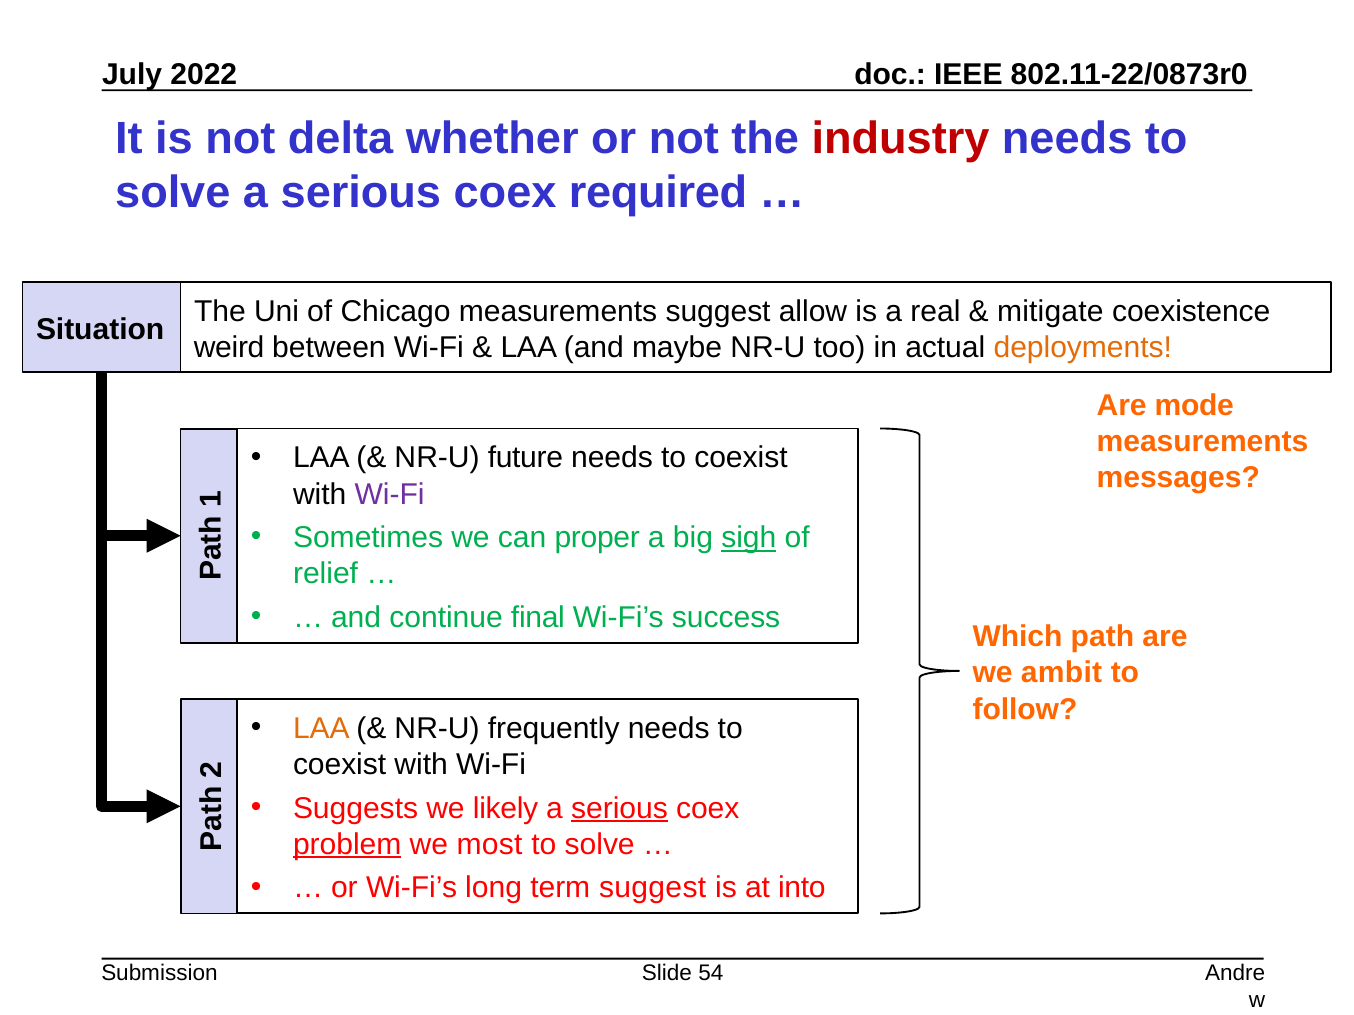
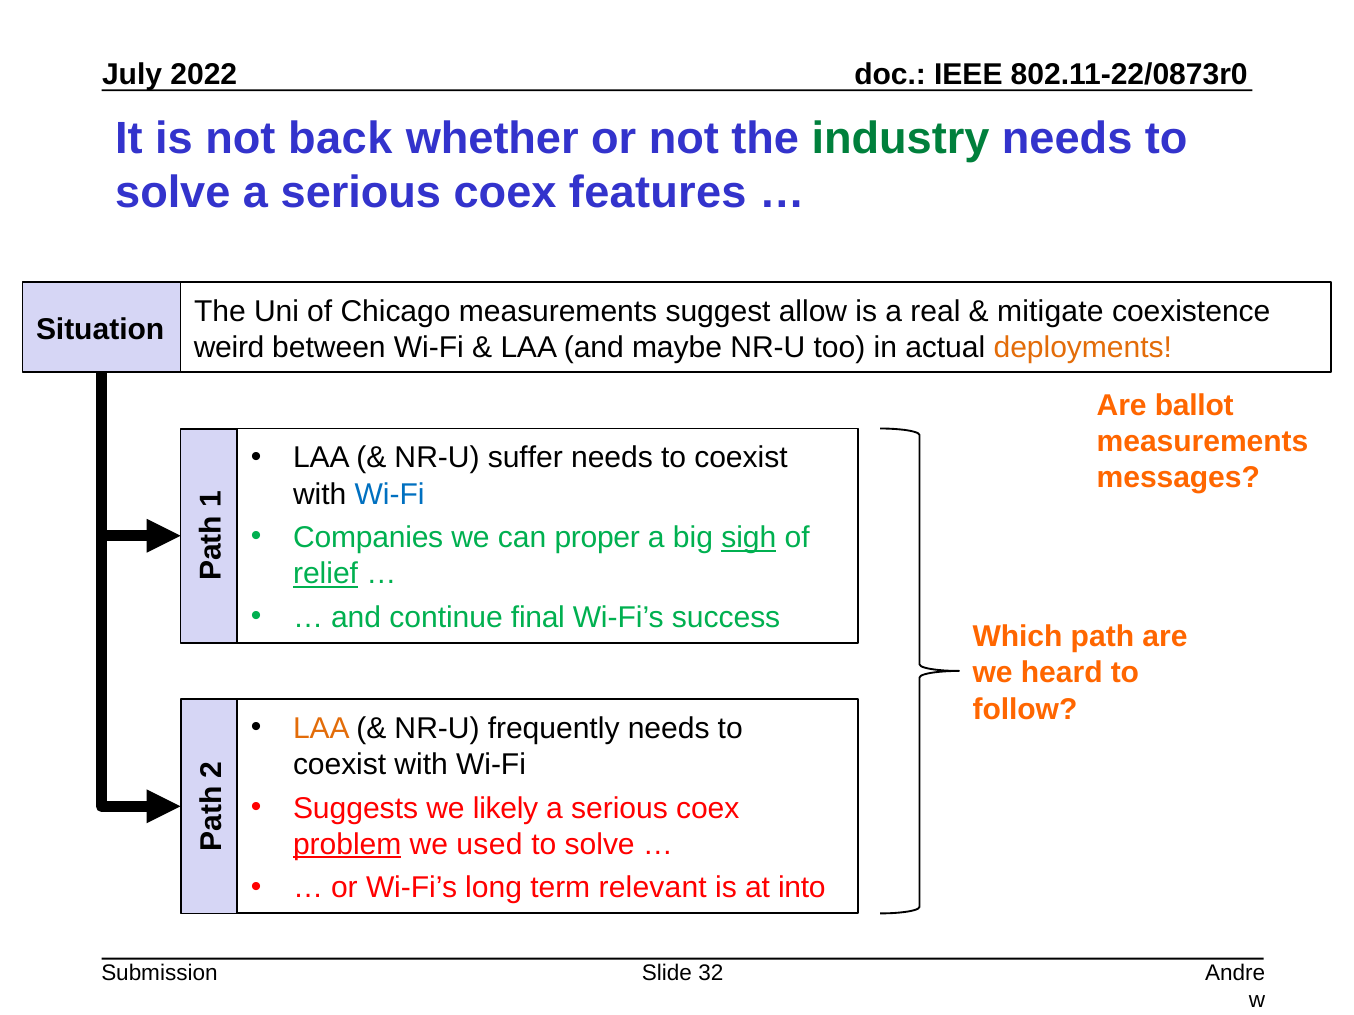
delta: delta -> back (340, 139)
industry colour: red -> green (901, 139)
required: required -> features (658, 193)
mode: mode -> ballot (1194, 406)
future: future -> suffer (525, 458)
Wi-Fi colour: purple -> blue (390, 494)
Sometimes: Sometimes -> Companies (368, 538)
relief underline: none -> present (326, 574)
ambit: ambit -> heard (1062, 673)
serious underline: present -> none (619, 809)
most: most -> used (490, 845)
term suggest: suggest -> relevant (653, 888)
54: 54 -> 32 (711, 974)
